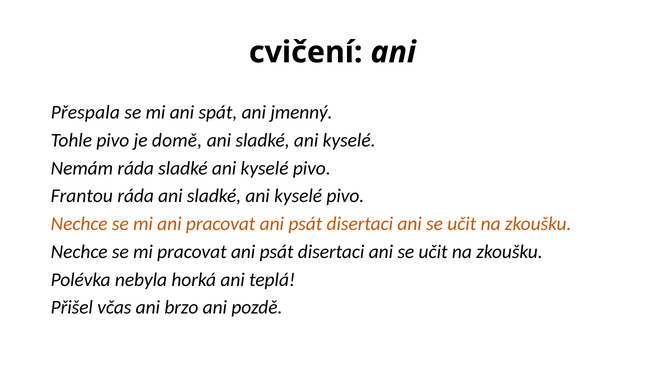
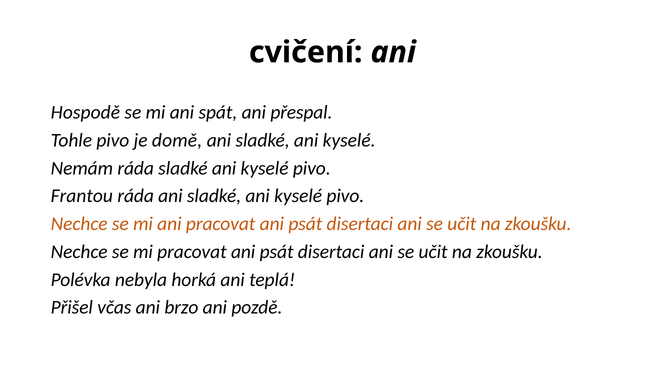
Přespala: Přespala -> Hospodě (85, 112)
jmenný: jmenný -> přespal (301, 112)
